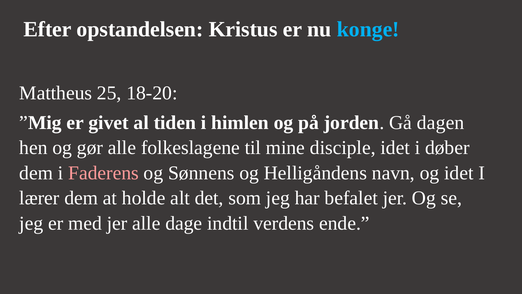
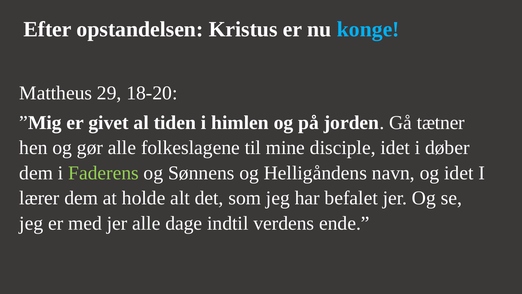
25: 25 -> 29 (109, 93)
dagen: dagen -> tætner (441, 122)
Faderens colour: pink -> light green (103, 173)
